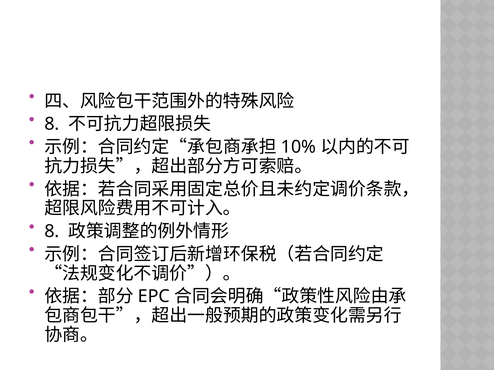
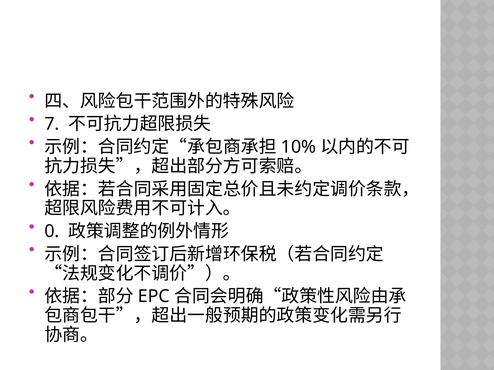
8: 8 -> 7 (52, 124)
8: 8 -> 0 (52, 232)
